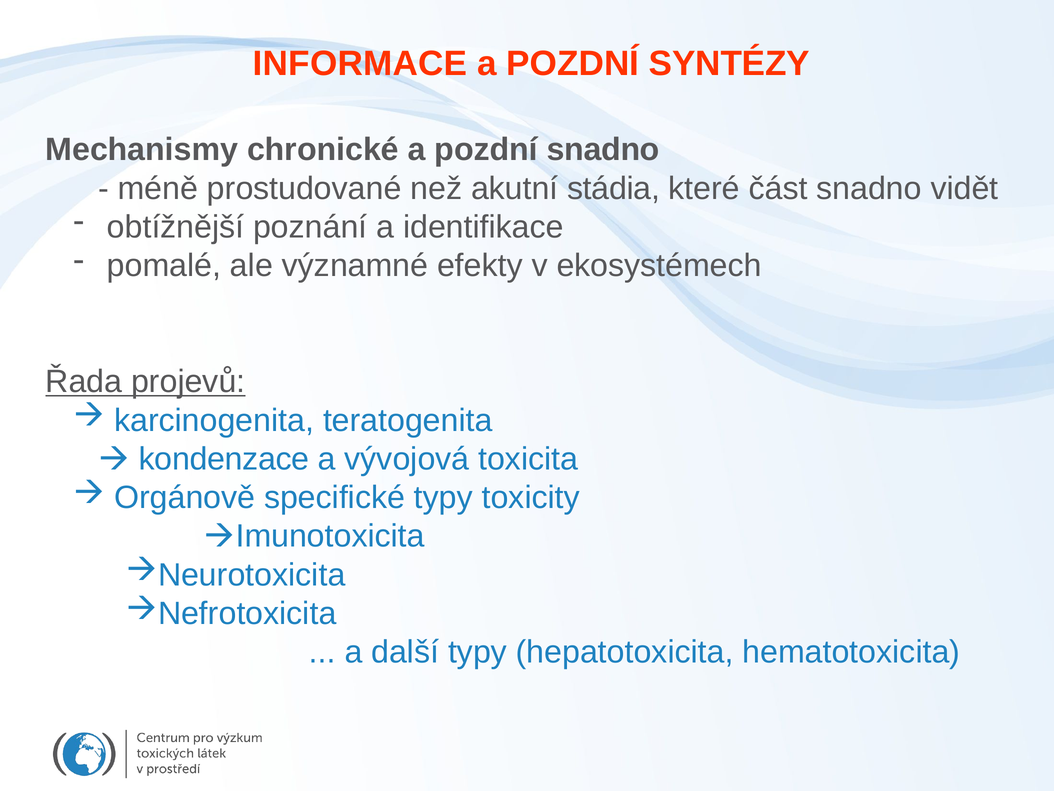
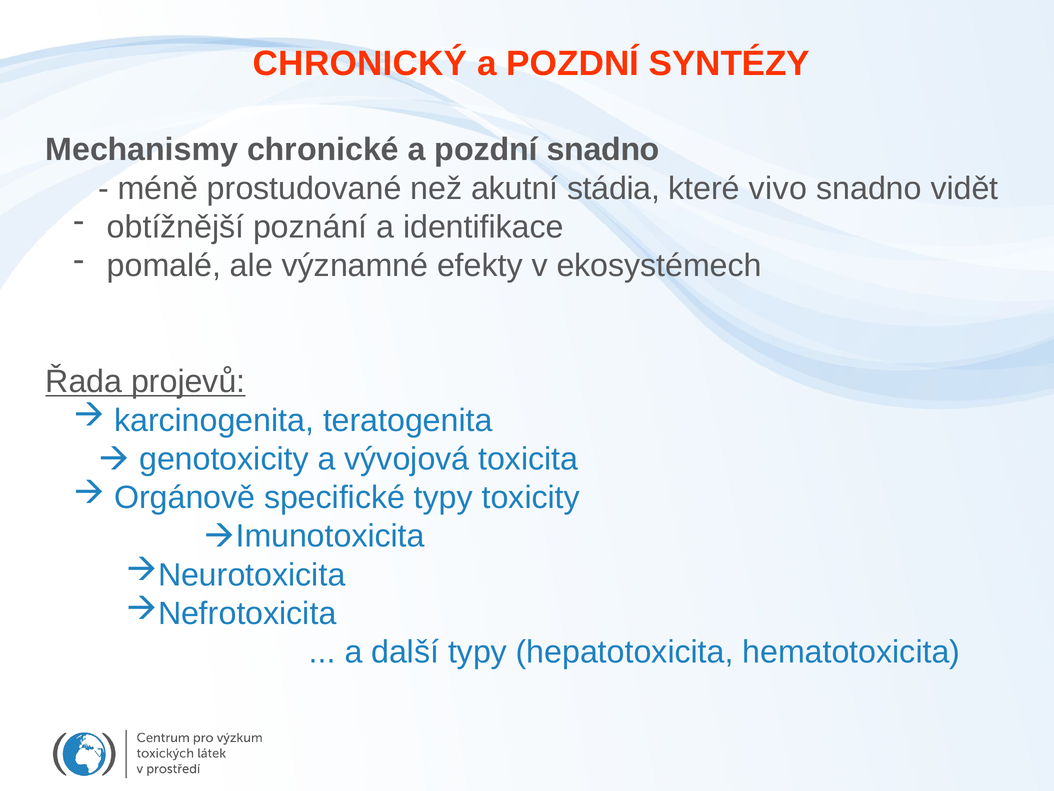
INFORMACE: INFORMACE -> CHRONICKÝ (360, 64)
část: část -> vivo (778, 188)
kondenzace: kondenzace -> genotoxicity (224, 459)
